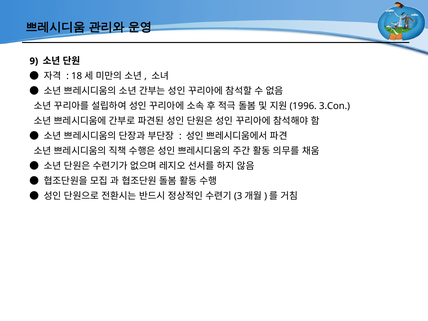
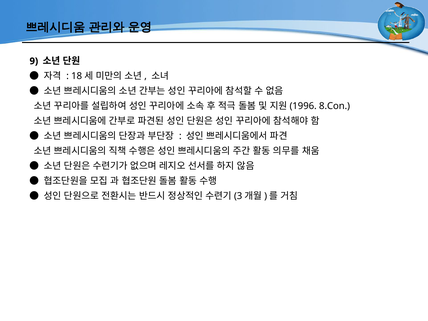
3.Con: 3.Con -> 8.Con (335, 106)
